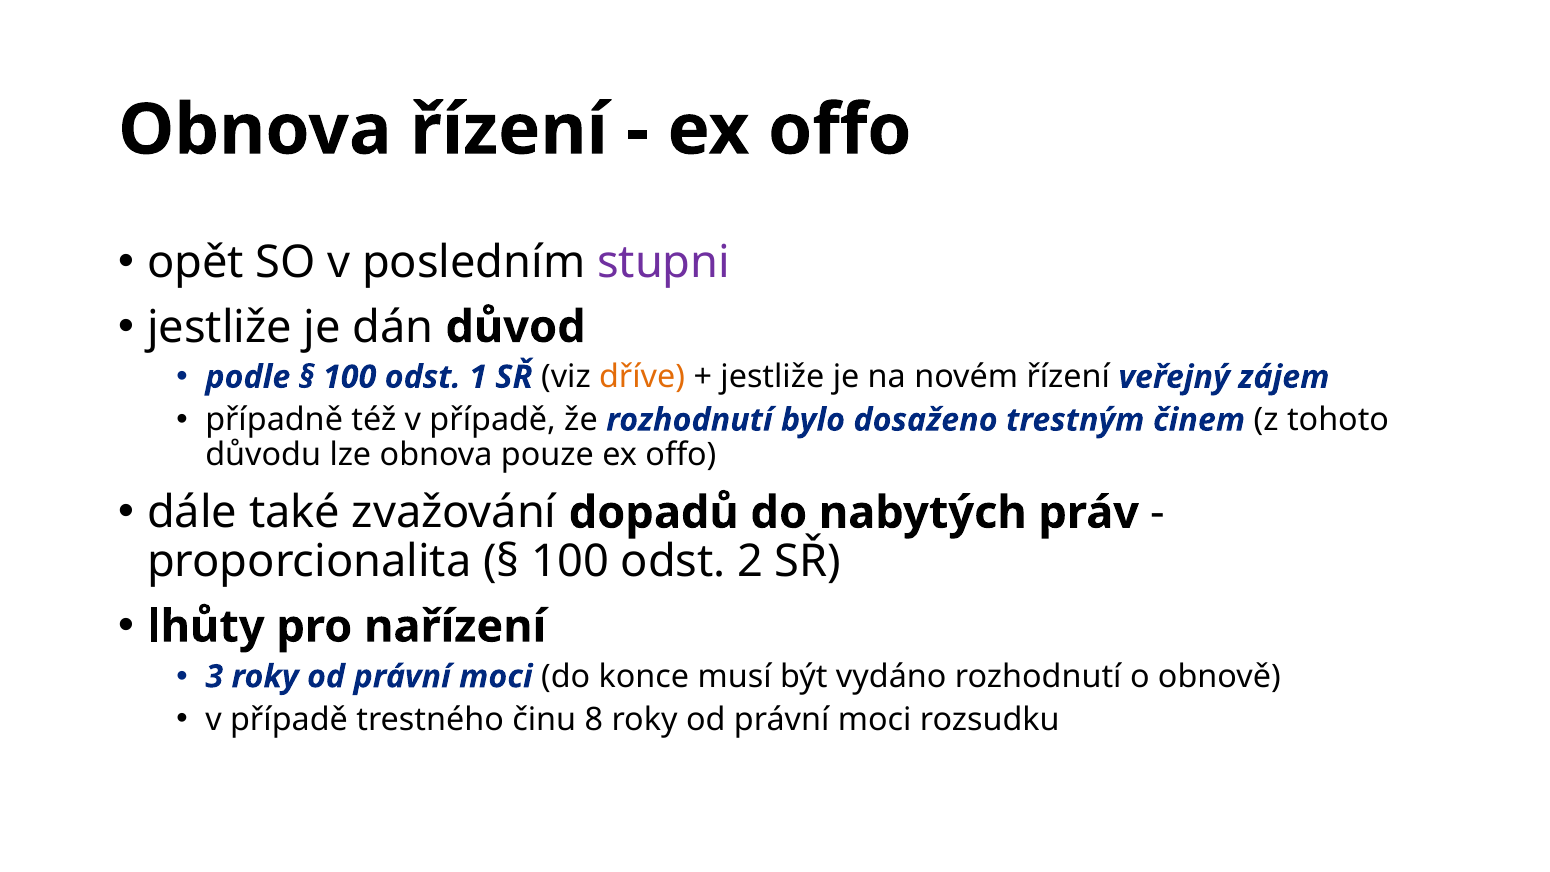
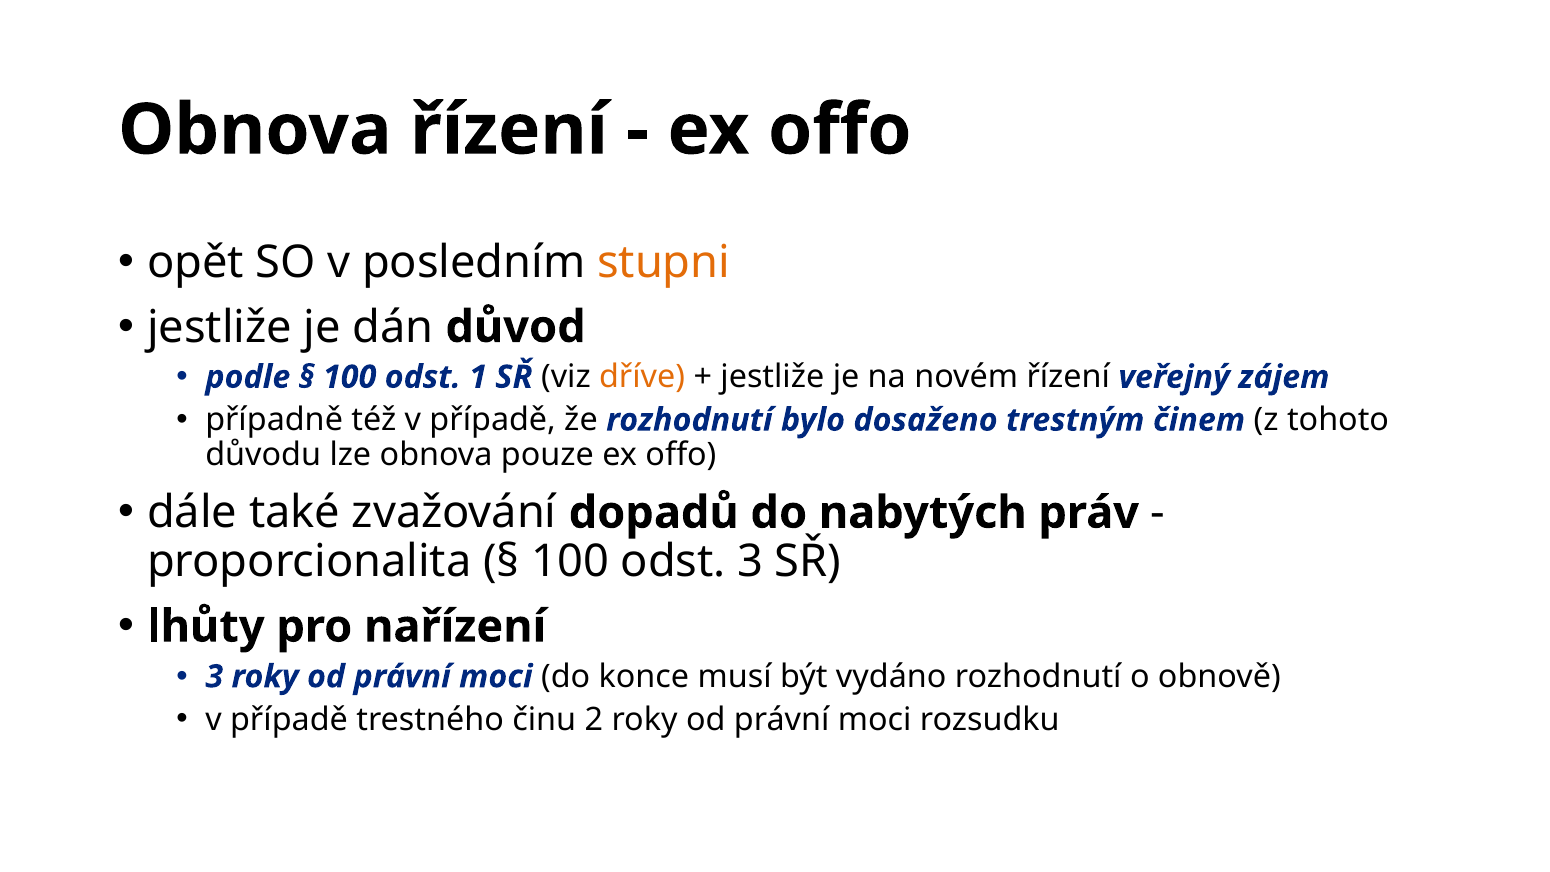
stupni colour: purple -> orange (664, 262)
odst 2: 2 -> 3 (750, 562)
8: 8 -> 2 (594, 720)
